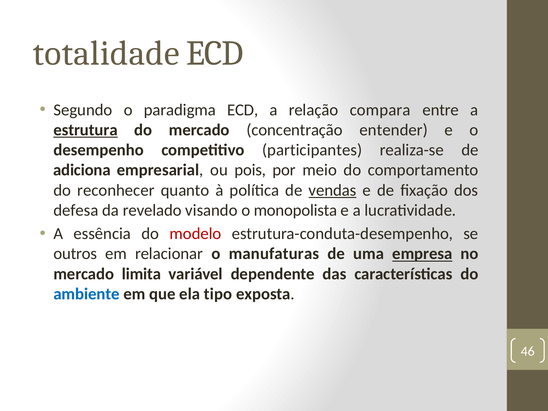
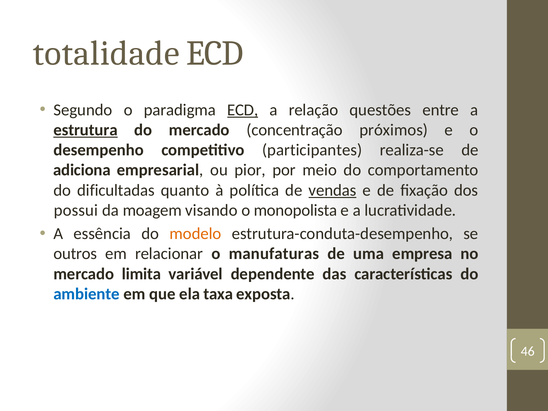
ECD underline: none -> present (243, 110)
compara: compara -> questões (380, 110)
entender: entender -> próximos (394, 130)
pois: pois -> pior (250, 170)
reconhecer: reconhecer -> dificultadas (116, 190)
defesa: defesa -> possui (76, 210)
revelado: revelado -> moagem (152, 210)
modelo colour: red -> orange (196, 234)
empresa underline: present -> none (422, 254)
tipo: tipo -> taxa (218, 294)
